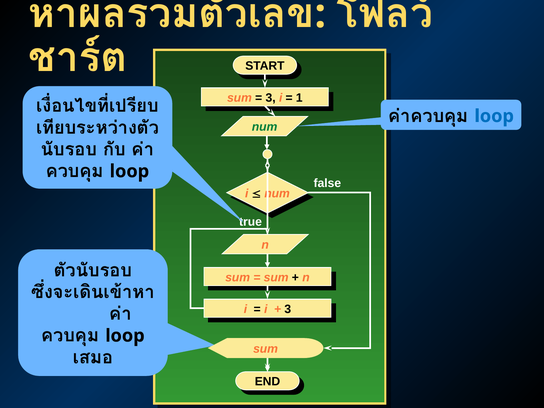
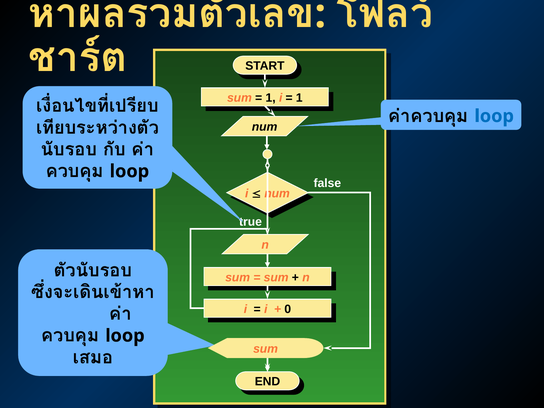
3: 3 -> 1 (271, 98)
num colour: green -> black (265, 127)
3: 3 -> 0 (288, 309)
